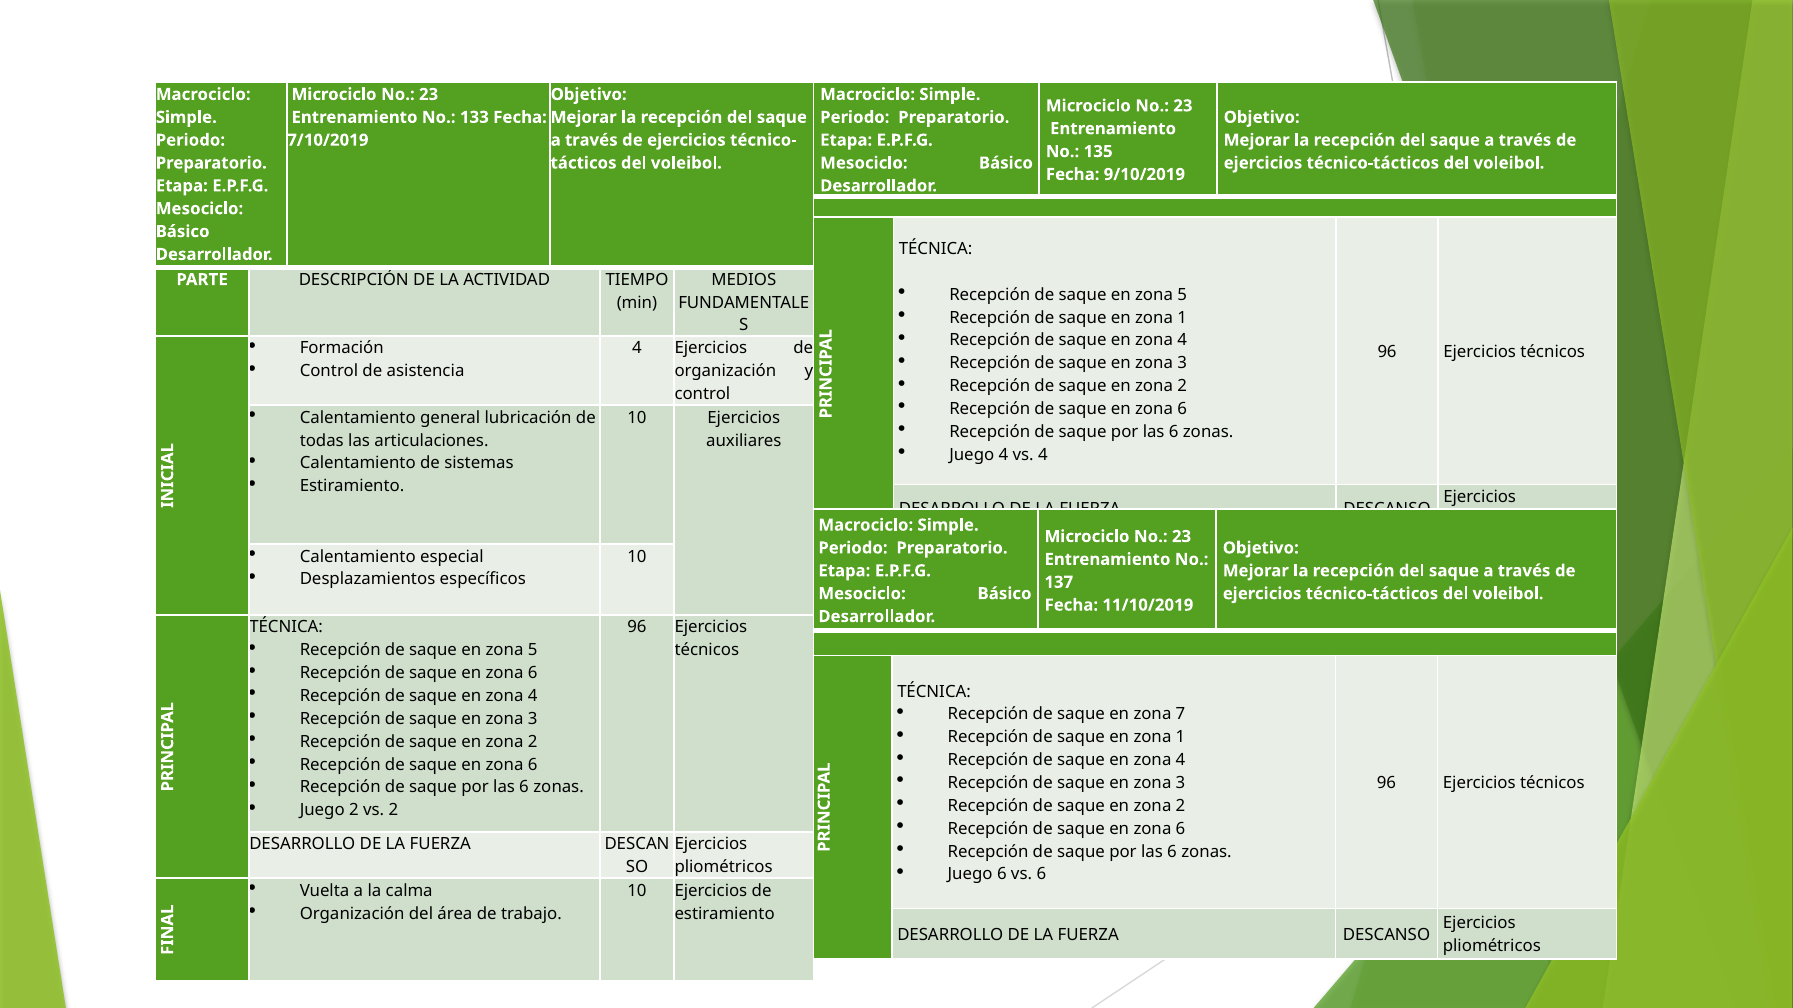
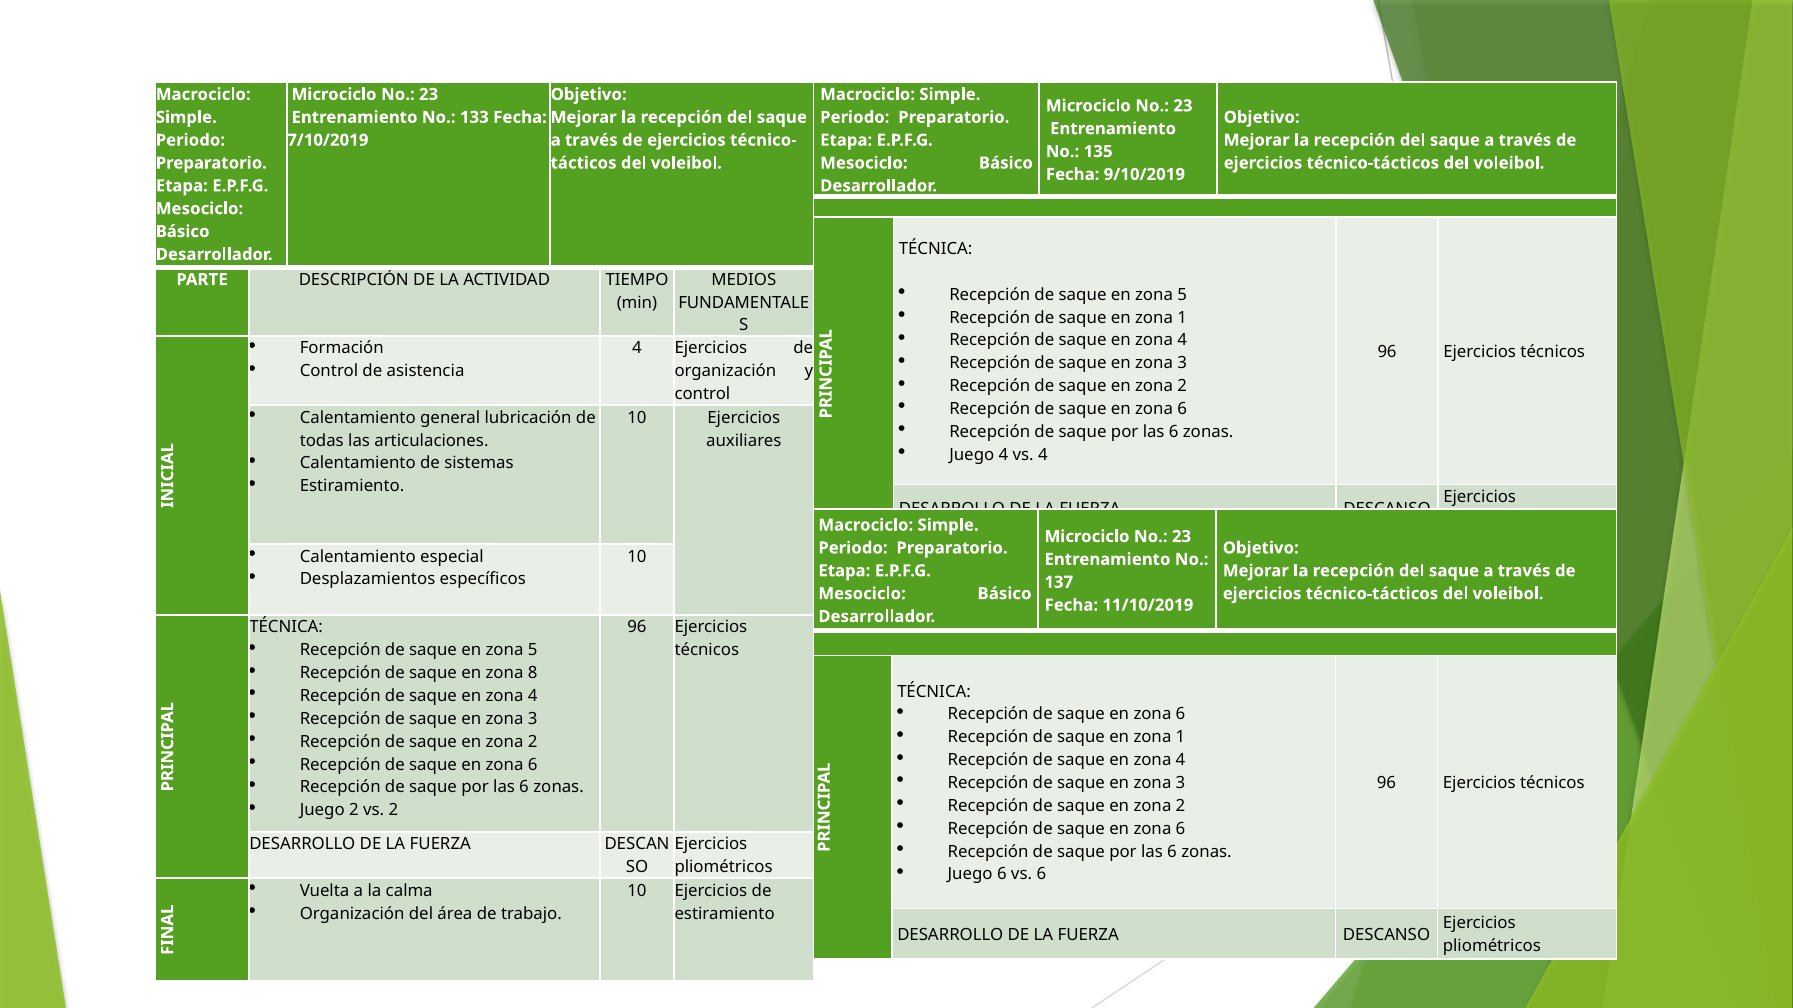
6: 6 -> 8 (533, 673)
7: 7 -> 6 (1181, 715)
